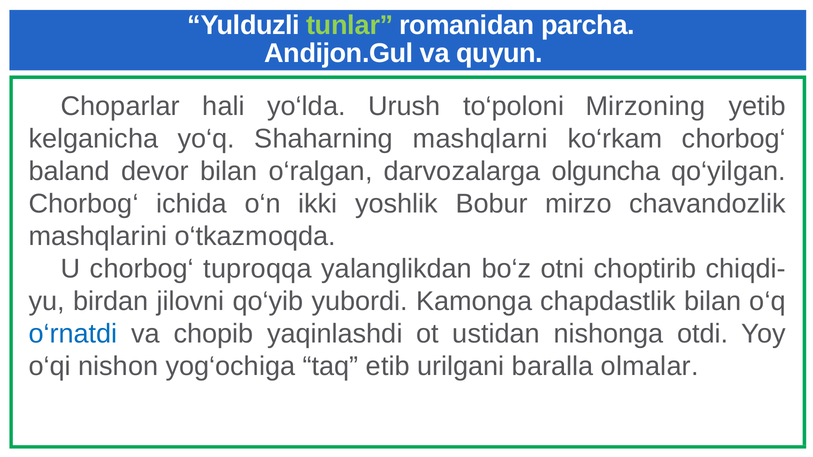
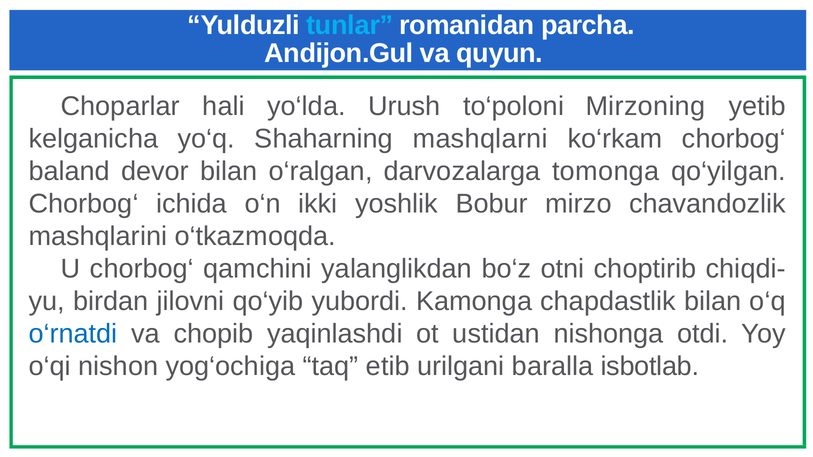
tunlar colour: light green -> light blue (350, 25)
olguncha: olguncha -> tomonga (606, 171)
tuproqqa: tuproqqa -> qamchini (258, 269)
olmalar: olmalar -> isbotlab (650, 366)
